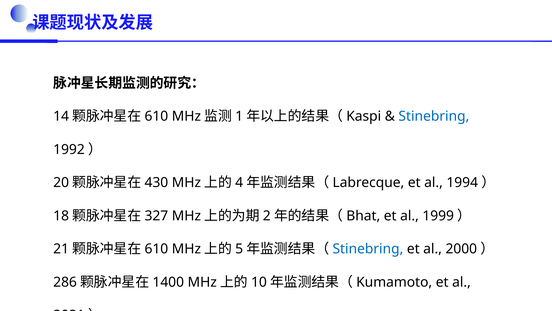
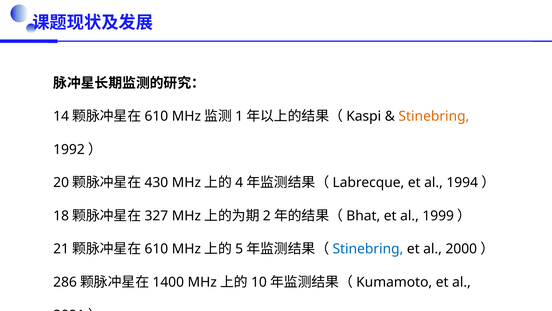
Stinebring colour: blue -> orange (434, 116)
